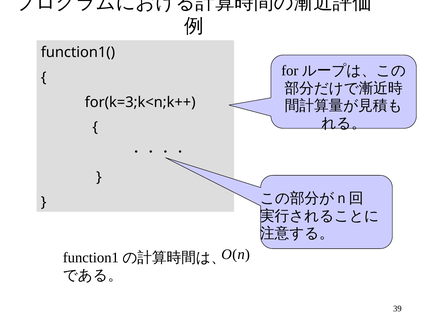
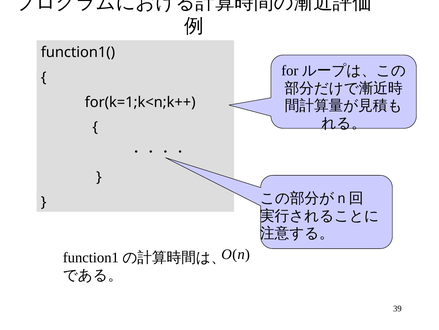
for(k=3;k<n;k++: for(k=3;k<n;k++ -> for(k=1;k<n;k++ (140, 102)
